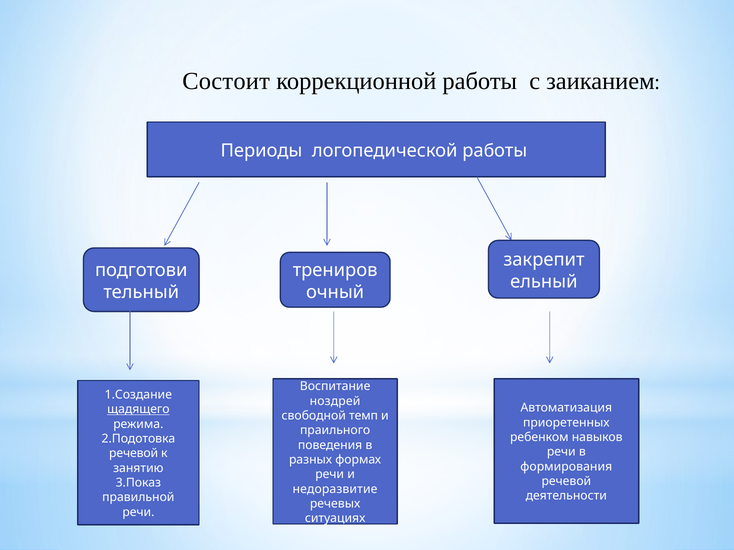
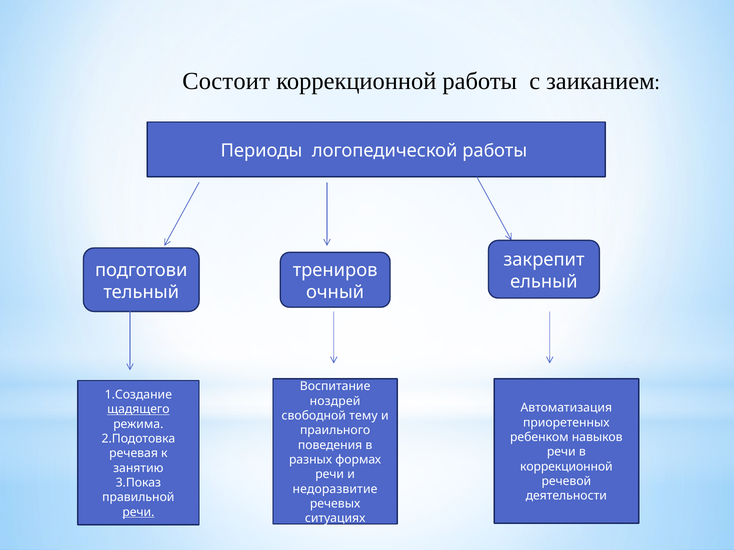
темп: темп -> тему (363, 416)
речевой: речевой -> речевая (134, 454)
формирования: формирования -> коррекционной (566, 467)
речи underline: none -> present (138, 513)
